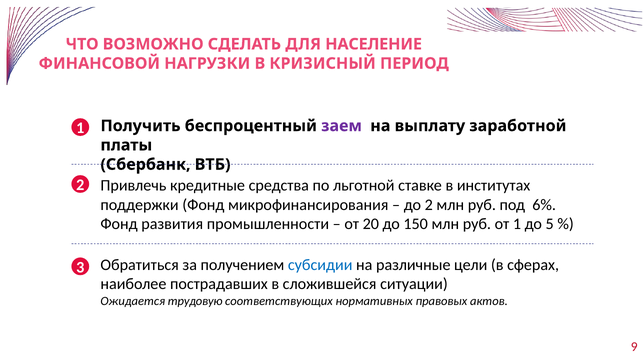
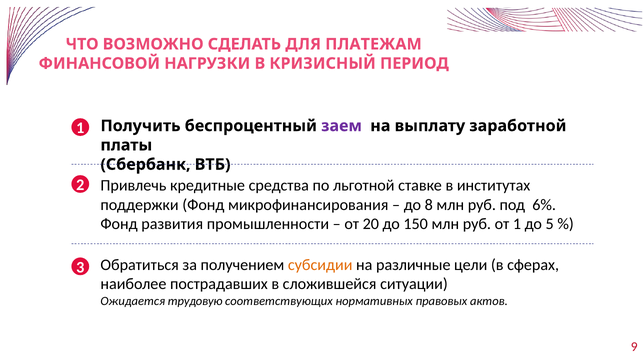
НАСЕЛЕНИЕ: НАСЕЛЕНИЕ -> ПЛАТЕЖАМ (373, 44)
до 2: 2 -> 8 (429, 205)
субсидии colour: blue -> orange (320, 265)
